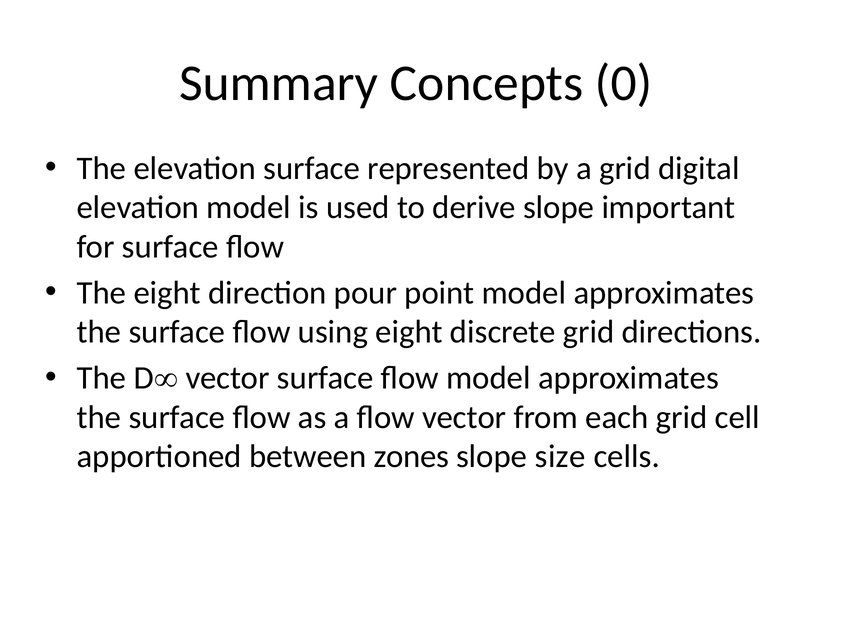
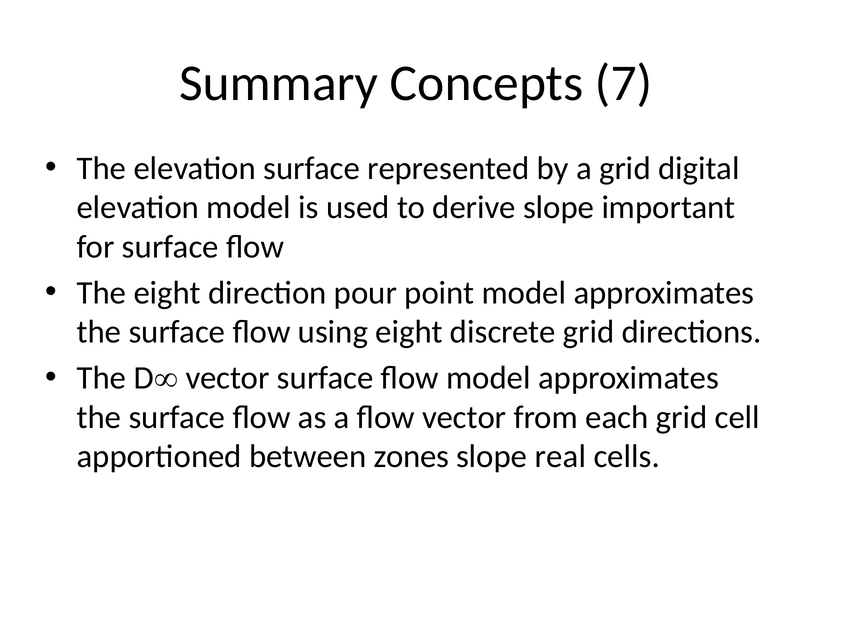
0: 0 -> 7 (624, 83)
size: size -> real (560, 457)
